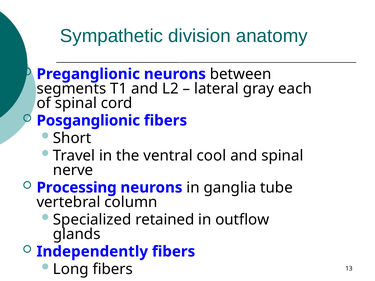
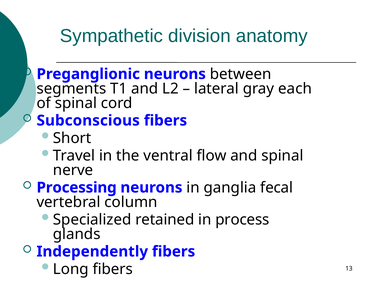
Posganglionic: Posganglionic -> Subconscious (88, 121)
cool: cool -> flow (212, 156)
tube: tube -> fecal (277, 188)
outflow: outflow -> process (242, 220)
